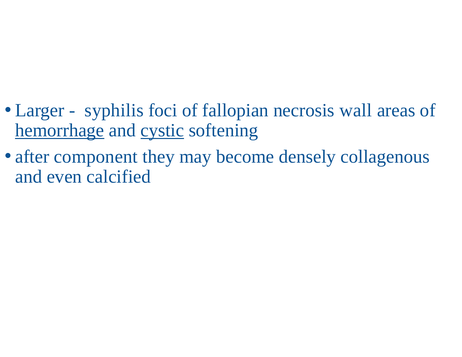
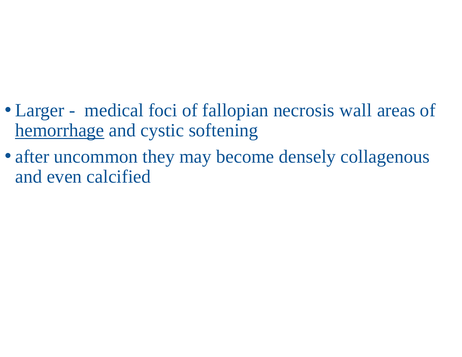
syphilis: syphilis -> medical (114, 110)
cystic underline: present -> none (162, 131)
component: component -> uncommon (96, 157)
